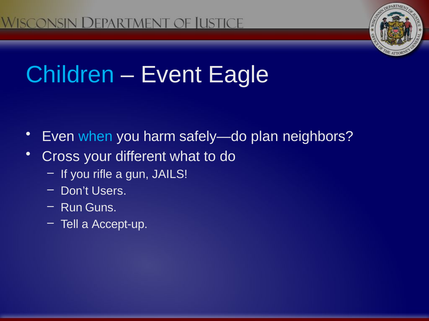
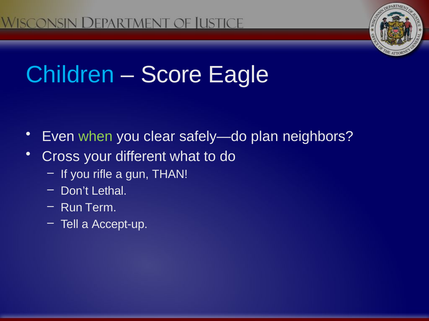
Event: Event -> Score (171, 75)
when colour: light blue -> light green (95, 137)
harm: harm -> clear (159, 137)
JAILS: JAILS -> THAN (170, 175)
Users: Users -> Lethal (109, 191)
Guns: Guns -> Term (101, 208)
